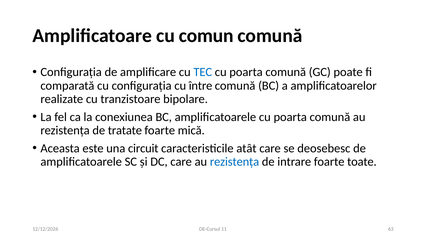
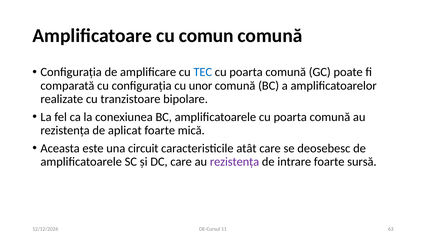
între: între -> unor (201, 85)
tratate: tratate -> aplicat (125, 130)
rezistența colour: blue -> purple (235, 161)
toate: toate -> sursă (362, 161)
